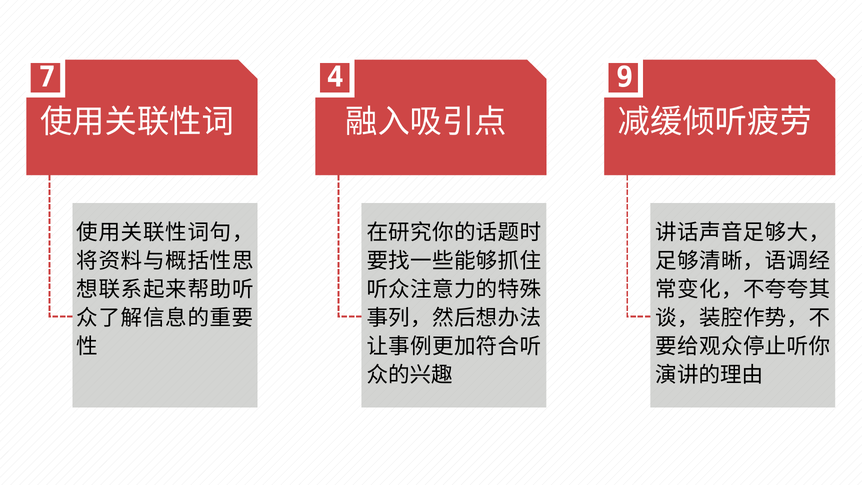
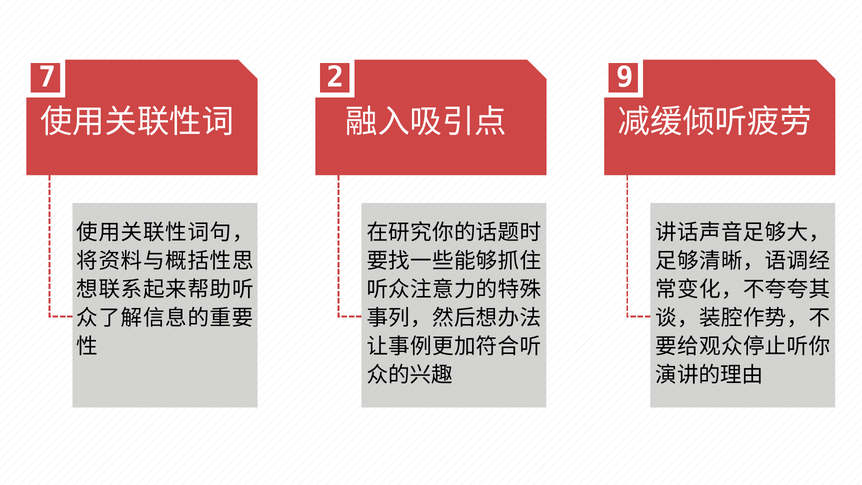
4: 4 -> 2 (336, 77)
